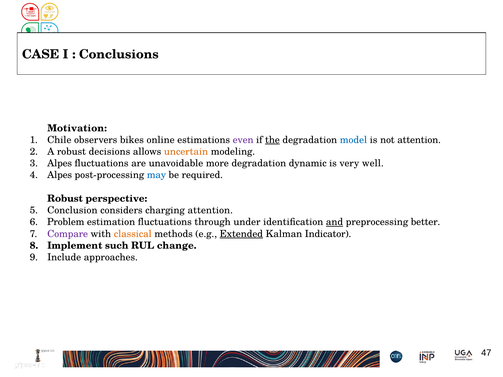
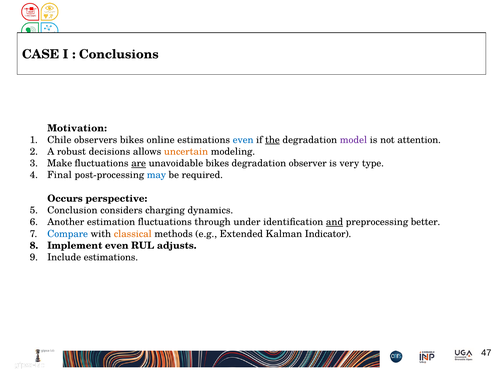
even colour: purple -> blue (243, 140)
model colour: blue -> purple (353, 140)
Alpes: Alpes -> Make (60, 163)
are underline: none -> present (139, 163)
unavoidable more: more -> bikes (217, 163)
dynamic: dynamic -> observer (308, 163)
well: well -> type (373, 163)
Alpes: Alpes -> Final (60, 175)
Robust: Robust -> Occurs (65, 199)
charging attention: attention -> dynamics (210, 210)
Problem: Problem -> Another (66, 222)
Compare colour: purple -> blue (68, 234)
Extended underline: present -> none (241, 234)
Implement such: such -> even (117, 246)
change: change -> adjusts (177, 246)
Include approaches: approaches -> estimations (111, 257)
